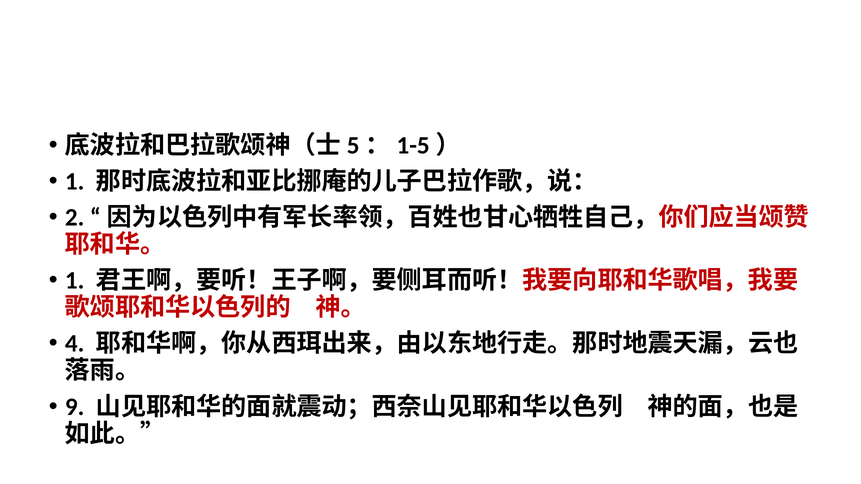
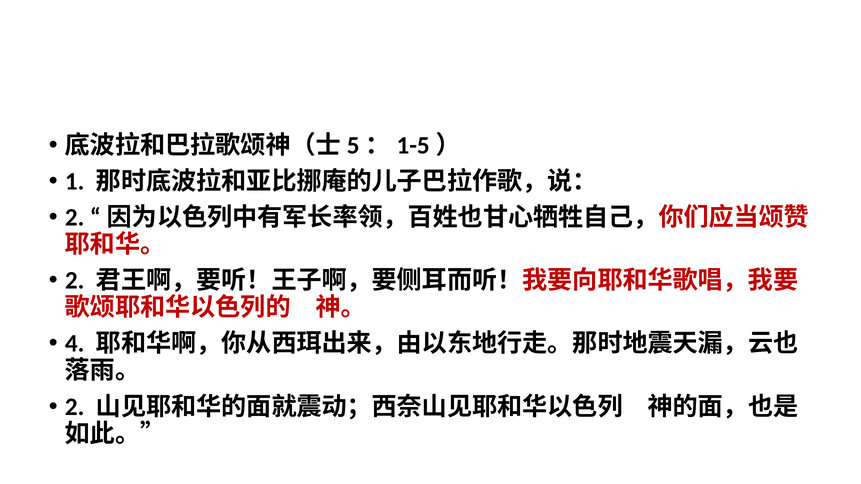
1: 1 -> 2 (75, 281)
9: 9 -> 2 (75, 407)
